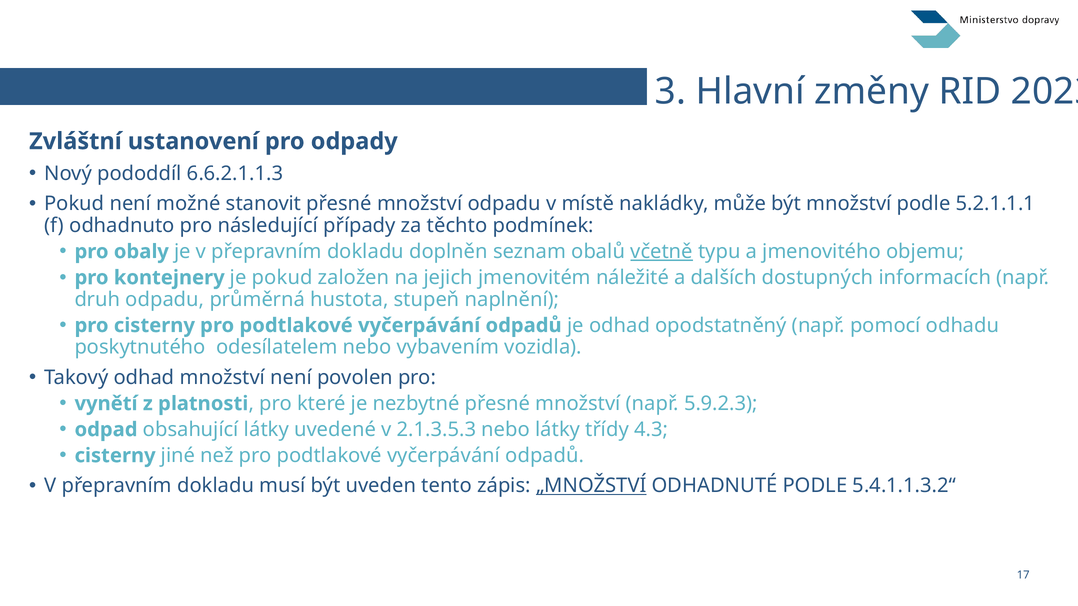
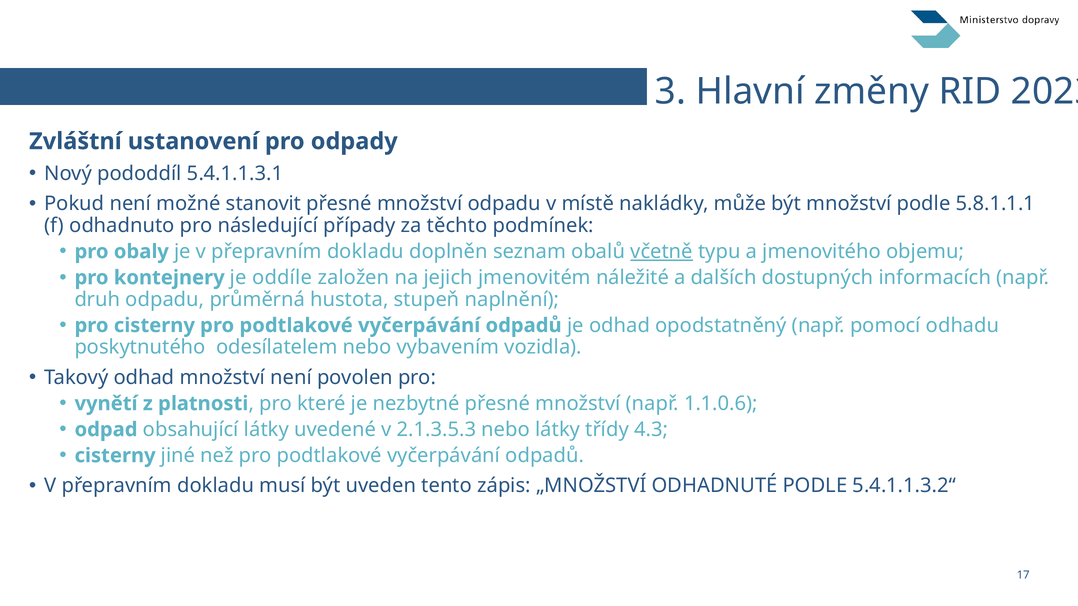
6.6.2.1.1.3: 6.6.2.1.1.3 -> 5.4.1.1.3.1 (235, 174)
5.2.1.1.1: 5.2.1.1.1 -> 5.8.1.1.1 (995, 204)
je pokud: pokud -> oddíle (282, 278)
5.9.2.3: 5.9.2.3 -> 1.1.0.6 (721, 404)
„MNOŽSTVÍ underline: present -> none (591, 486)
